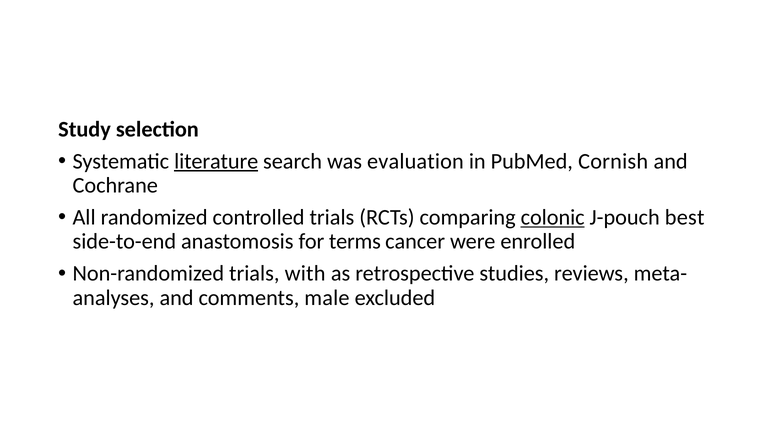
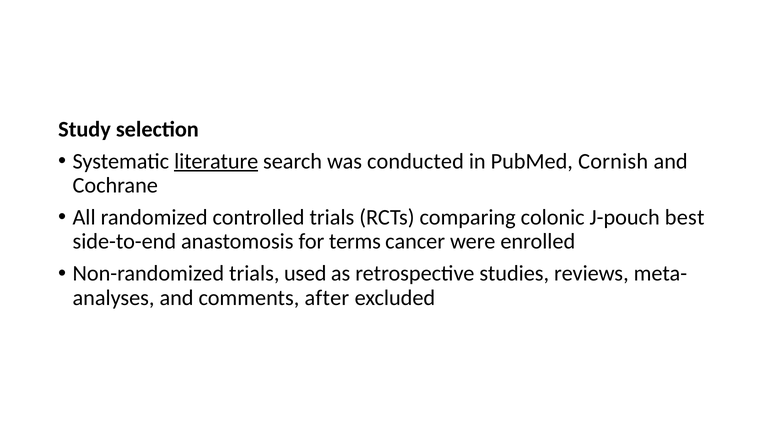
evaluation: evaluation -> conducted (415, 161)
colonic underline: present -> none (553, 217)
with: with -> used (305, 273)
male: male -> after (327, 297)
